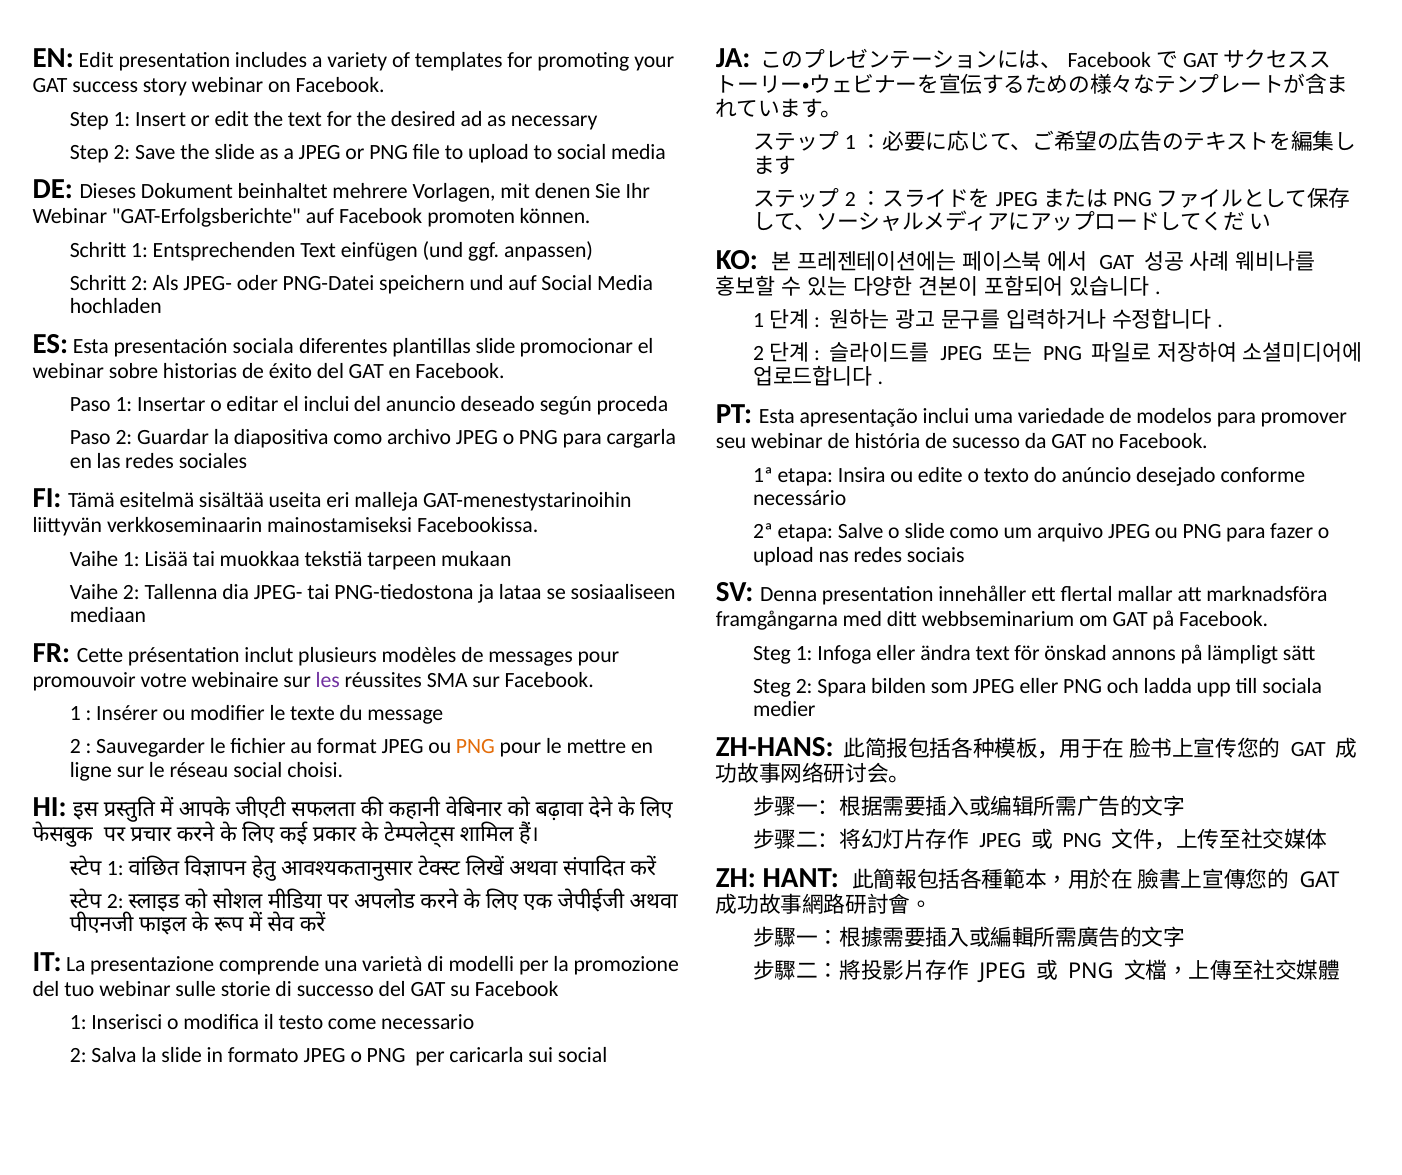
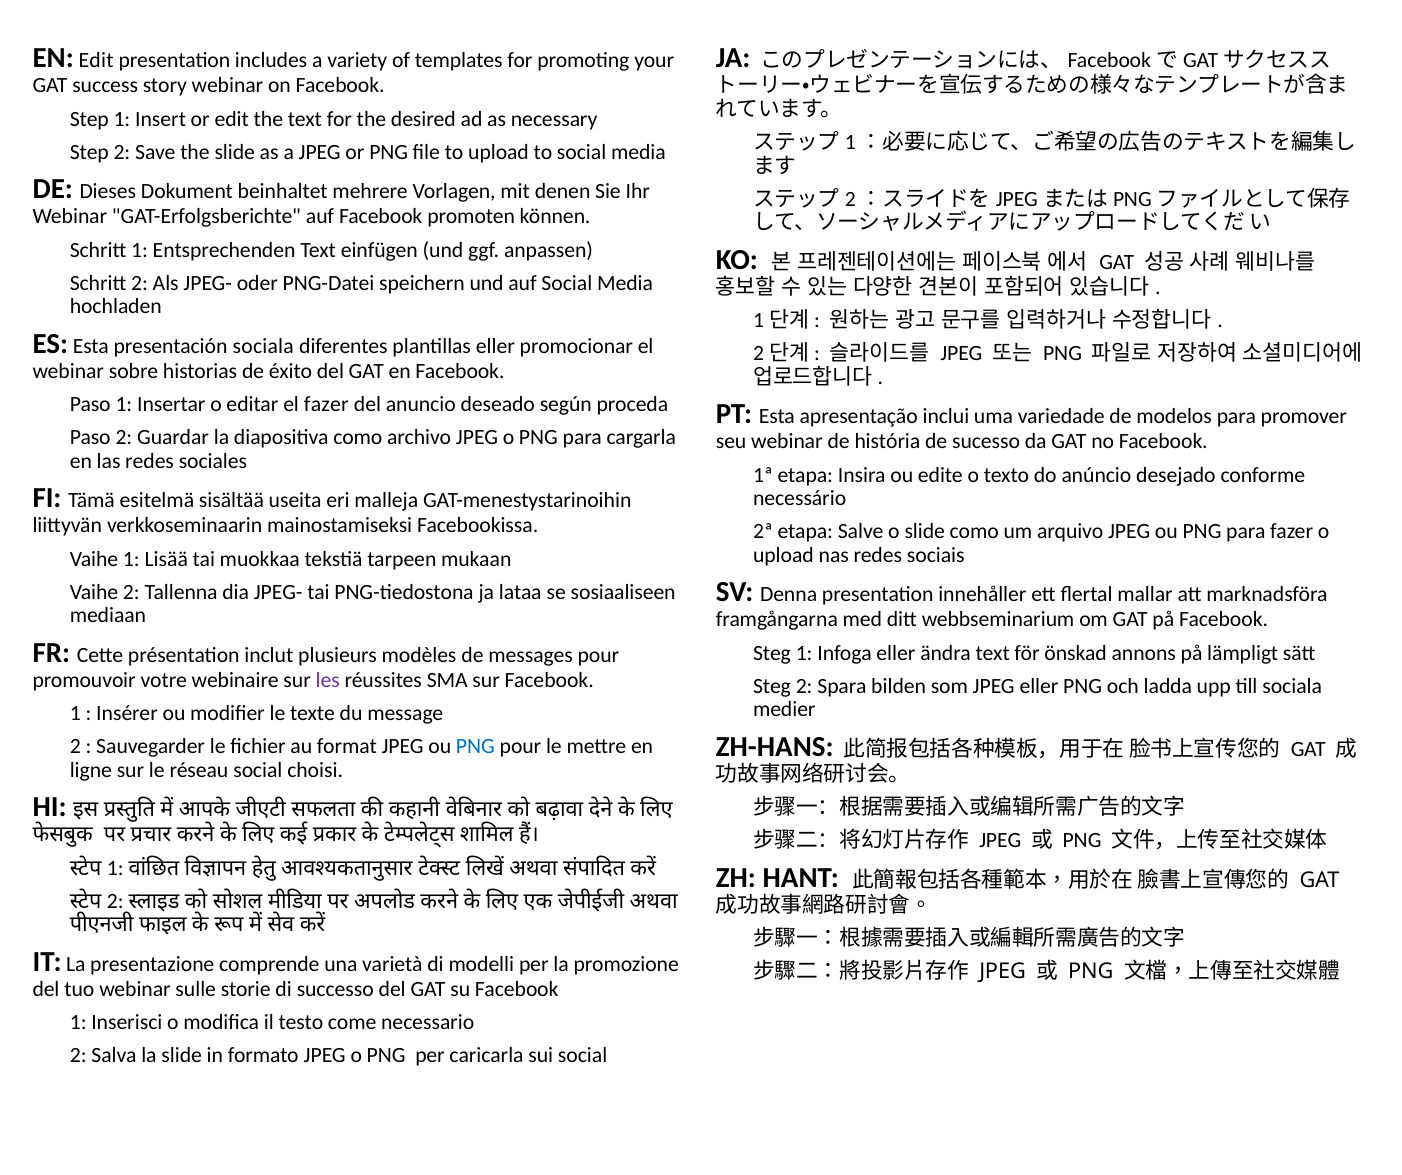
plantillas slide: slide -> eller (495, 346)
el inclui: inclui -> fazer (326, 405)
PNG colour: orange -> blue (475, 747)
